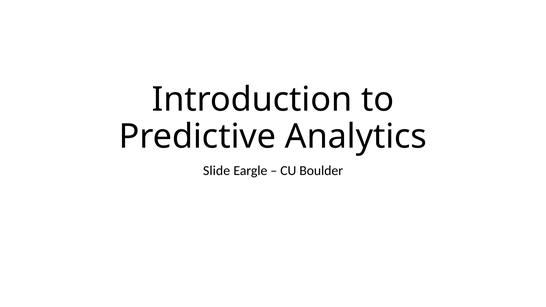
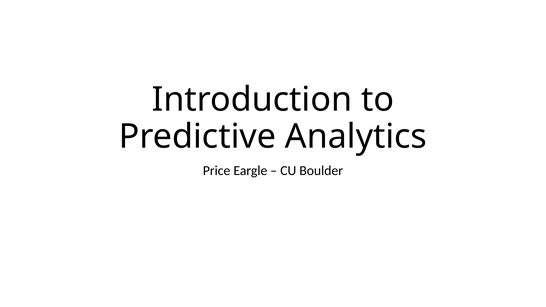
Slide: Slide -> Price (217, 171)
